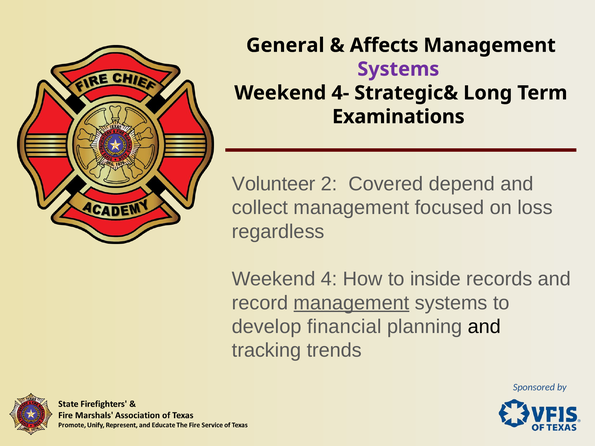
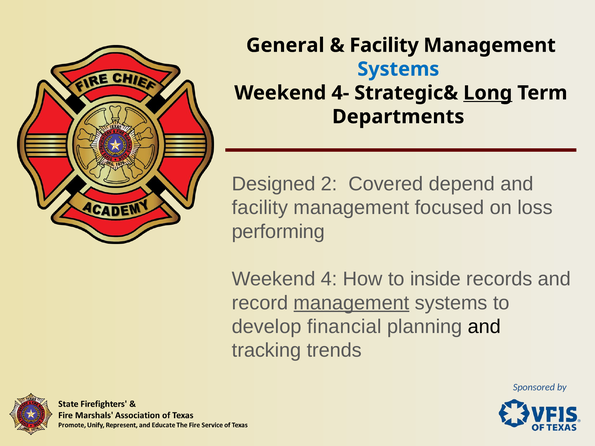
Affects: Affects -> Facility (384, 45)
Systems colour: purple -> blue (398, 69)
Long underline: none -> present (488, 93)
Examinations: Examinations -> Departments (398, 117)
Volunteer: Volunteer -> Designed (274, 184)
collect: collect -> facility (260, 208)
regardless: regardless -> performing (278, 232)
